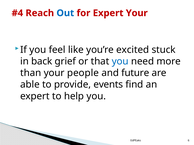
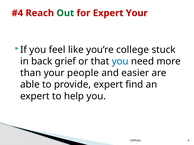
Out colour: blue -> green (65, 13)
excited: excited -> college (133, 50)
future: future -> easier (135, 73)
provide events: events -> expert (108, 85)
